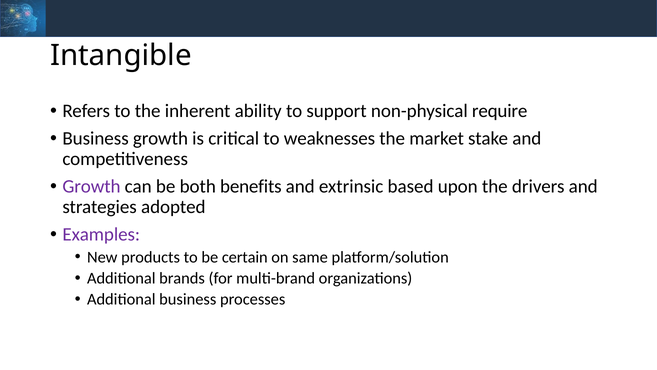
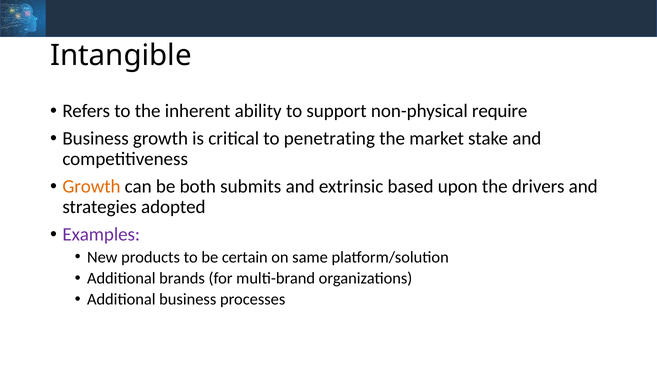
weaknesses: weaknesses -> penetrating (329, 138)
Growth colour: purple -> orange (91, 186)
benefits: benefits -> submits (251, 186)
